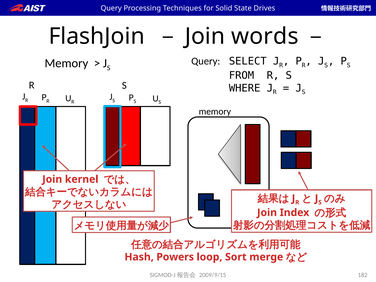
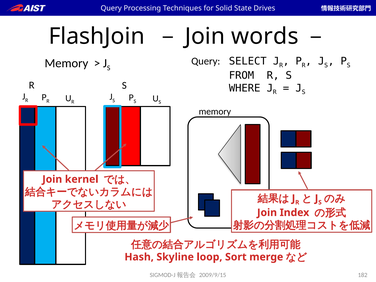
Powers: Powers -> Skyline (175, 257)
